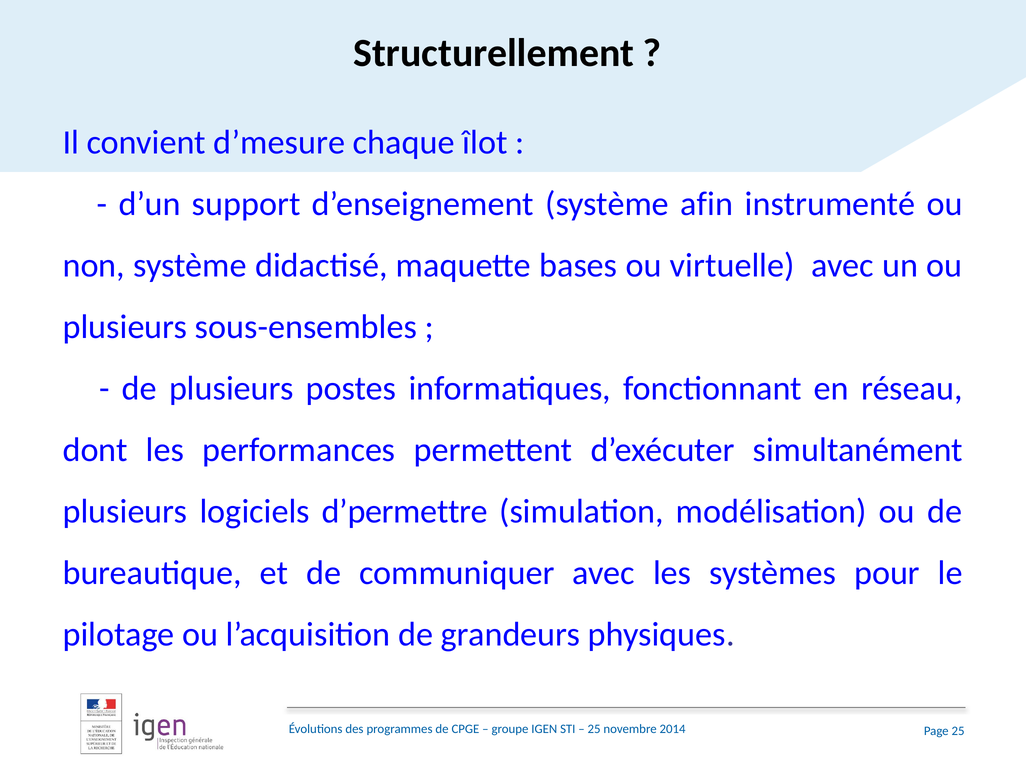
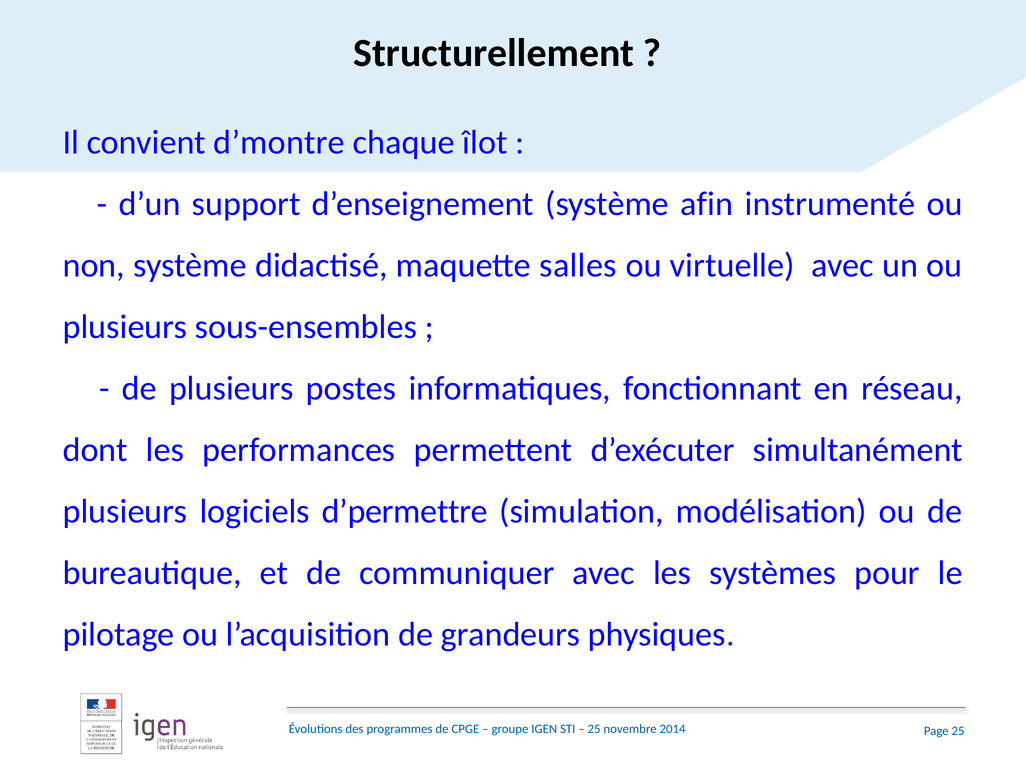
d’mesure: d’mesure -> d’montre (279, 142)
bases: bases -> salles (578, 265)
